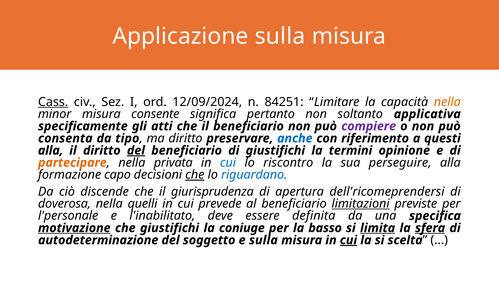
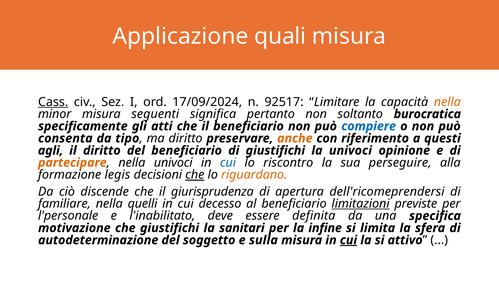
Applicazione sulla: sulla -> quali (280, 36)
12/09/2024: 12/09/2024 -> 17/09/2024 (207, 102)
84251: 84251 -> 92517 (284, 102)
consente: consente -> seguenti (155, 114)
applicativa: applicativa -> burocratica (427, 114)
compiere colour: purple -> blue (369, 126)
anche colour: blue -> orange (295, 138)
alla: alla -> agli (51, 150)
del underline: present -> none (136, 150)
la termini: termini -> univoci (350, 150)
nella privata: privata -> univoci (173, 162)
capo: capo -> legis (117, 175)
riguardano colour: blue -> orange (254, 175)
doverosa: doverosa -> familiare (64, 203)
prevede: prevede -> decesso (220, 203)
motivazione underline: present -> none (74, 228)
coniuge: coniuge -> sanitari (242, 228)
basso: basso -> infine (325, 228)
limita underline: present -> none (378, 228)
sfera underline: present -> none (430, 228)
scelta: scelta -> attivo (405, 240)
